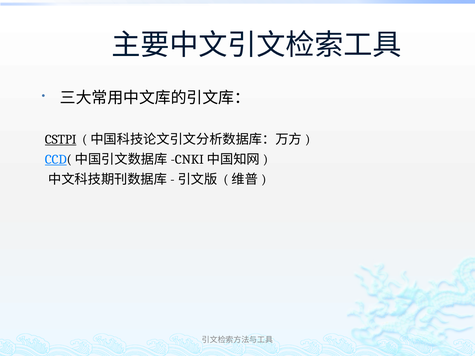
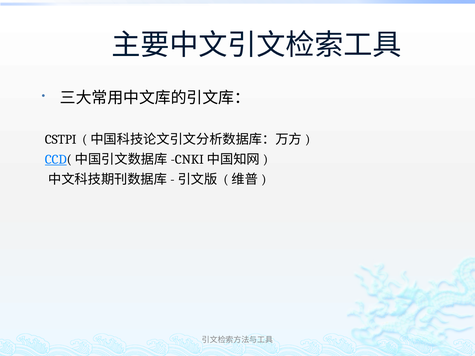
CSTPI underline: present -> none (61, 139)
